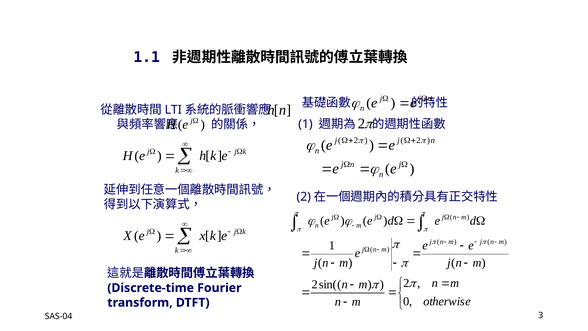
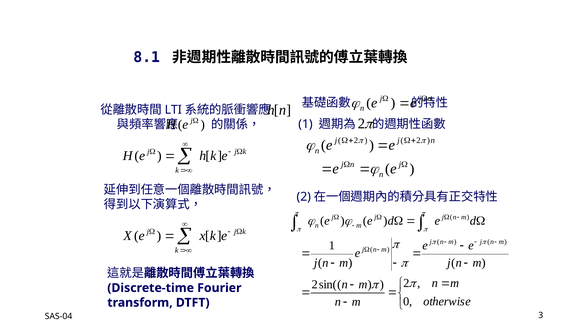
1.1: 1.1 -> 8.1 (147, 57)
